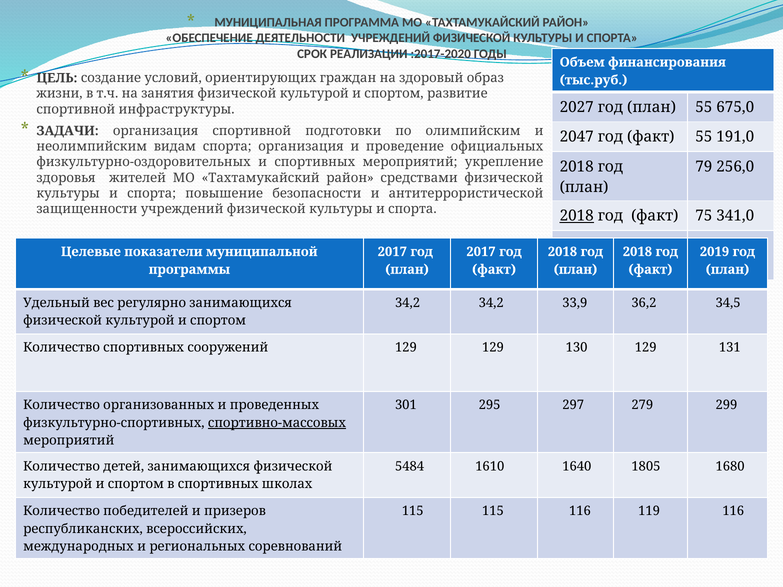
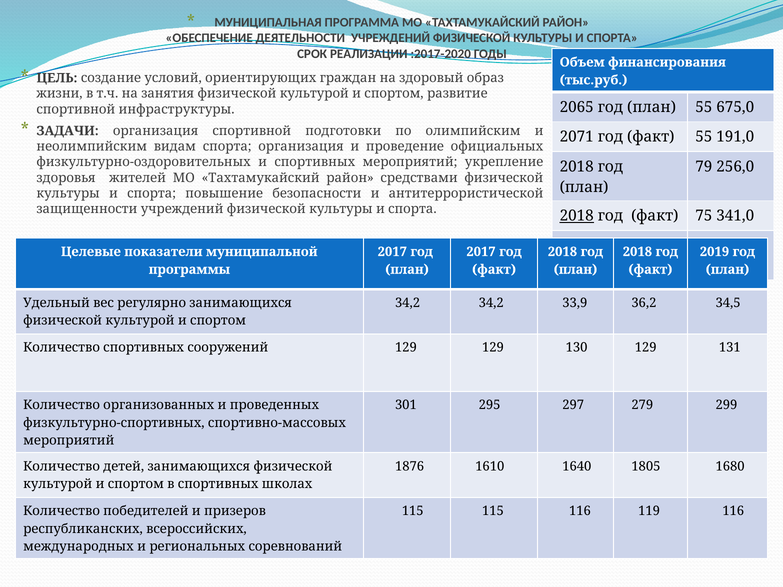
2027: 2027 -> 2065 (577, 107)
2047: 2047 -> 2071 (577, 137)
спортивно-массовых underline: present -> none (277, 423)
5484: 5484 -> 1876 (410, 466)
